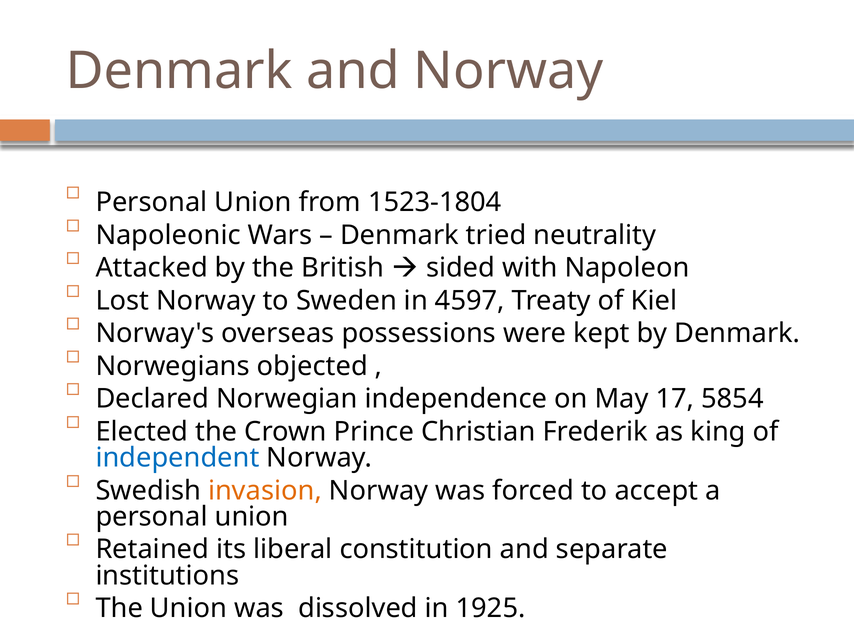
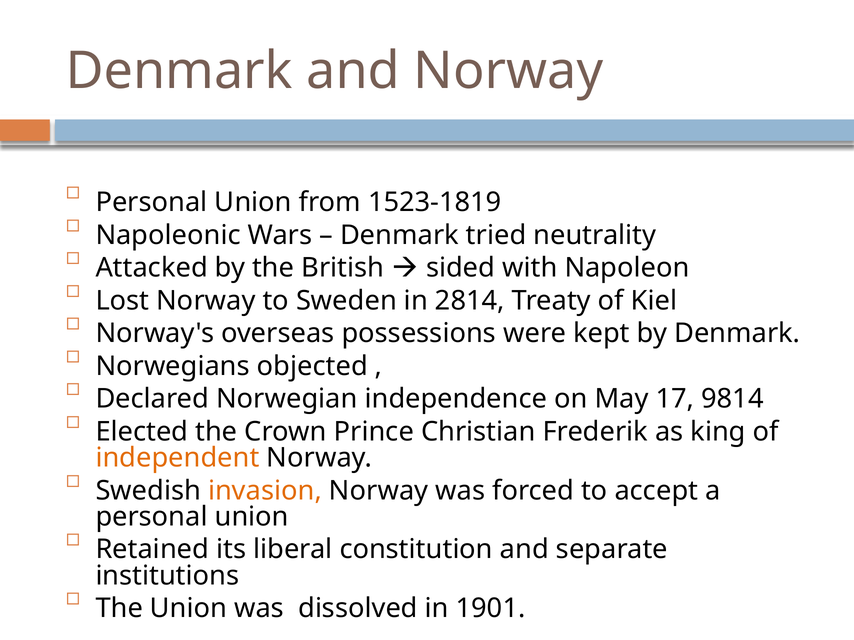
1523-1804: 1523-1804 -> 1523-1819 (435, 202)
4597: 4597 -> 2814 (470, 301)
5854: 5854 -> 9814 (732, 399)
independent colour: blue -> orange (177, 458)
1925: 1925 -> 1901 (491, 609)
